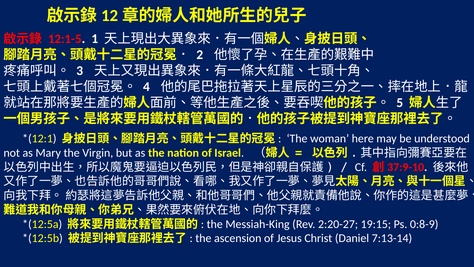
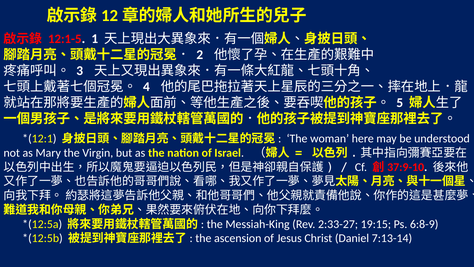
2:20-27: 2:20-27 -> 2:33-27 (338, 224)
0:8-9: 0:8-9 -> 6:8-9 (424, 224)
